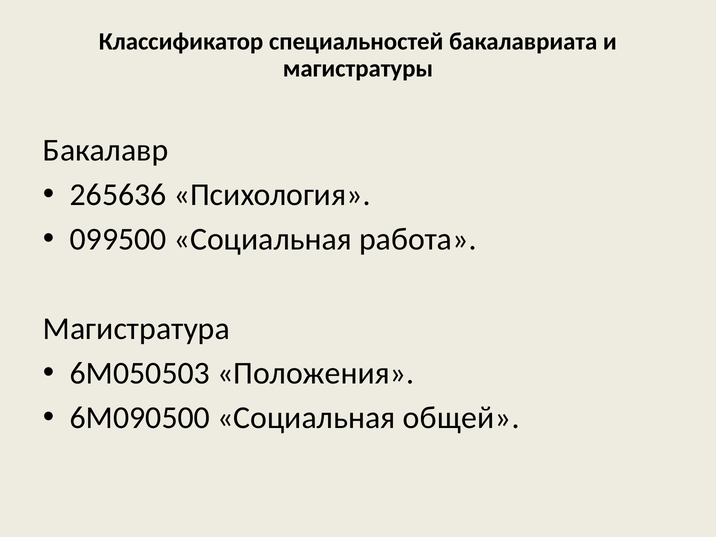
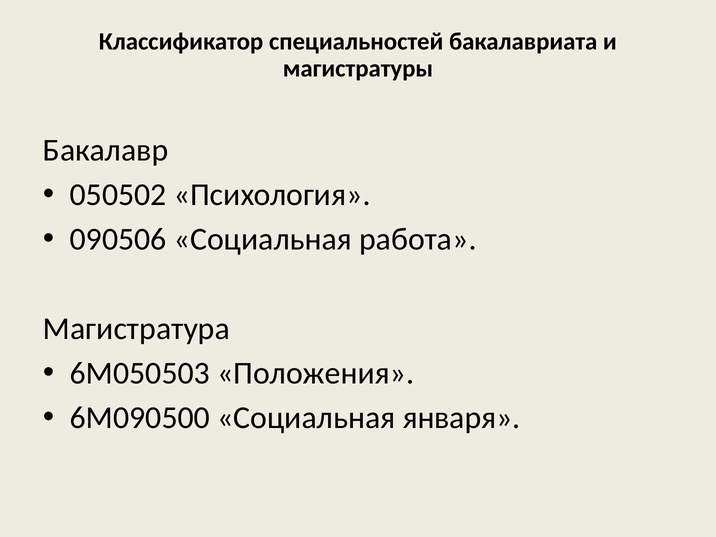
265636: 265636 -> 050502 (118, 195)
099500: 099500 -> 090506 (118, 239)
общей: общей -> января (461, 418)
